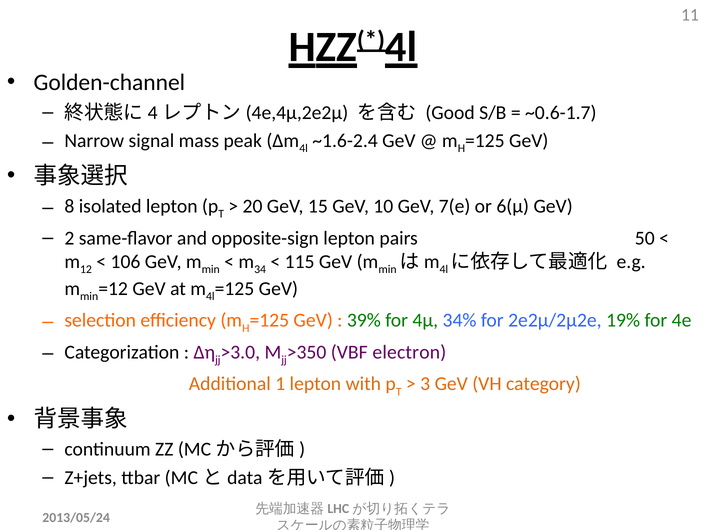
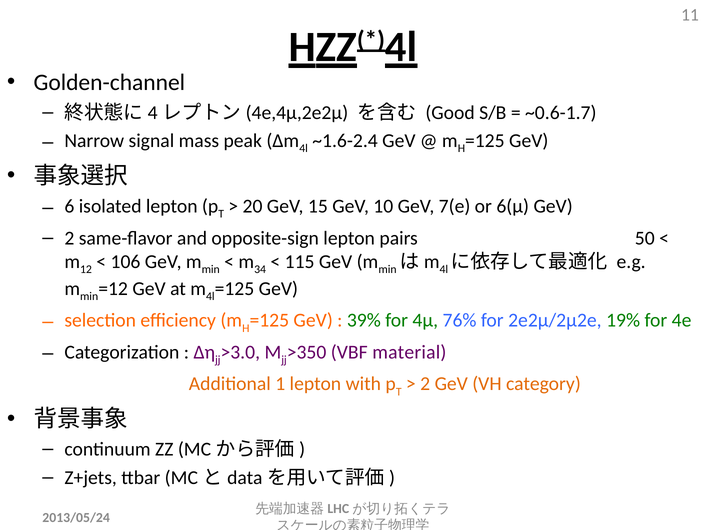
8: 8 -> 6 (69, 206)
34%: 34% -> 76% (460, 320)
electron: electron -> material (409, 352)
3: 3 -> 2 (425, 384)
